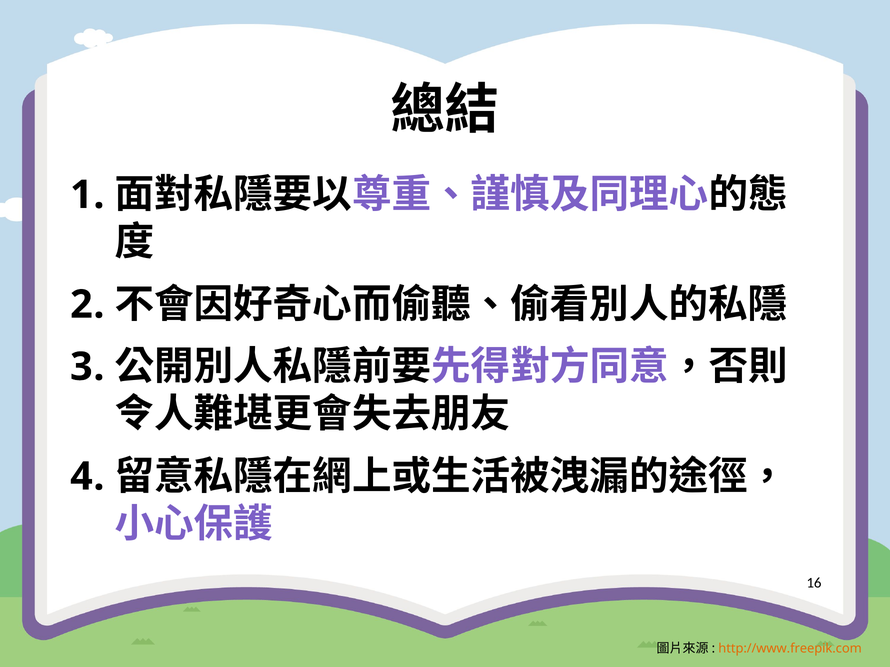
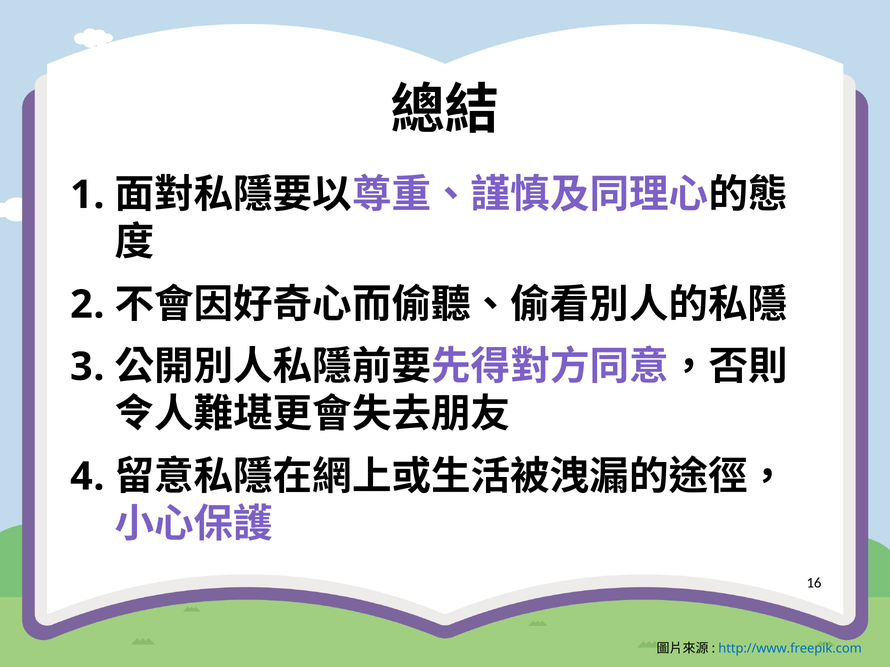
http://www.freepik.com colour: orange -> blue (790, 649)
